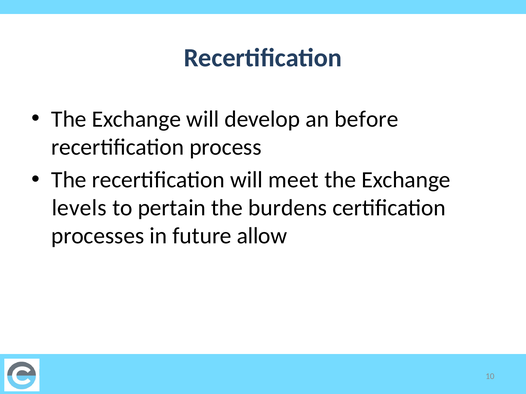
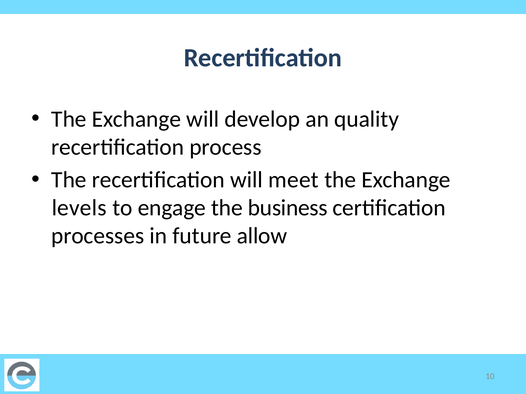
before: before -> quality (367, 119)
pertain: pertain -> engage (172, 208)
burdens: burdens -> business (288, 208)
